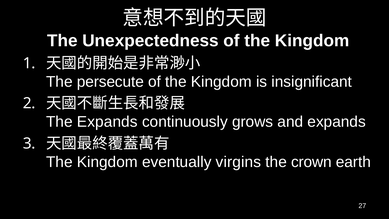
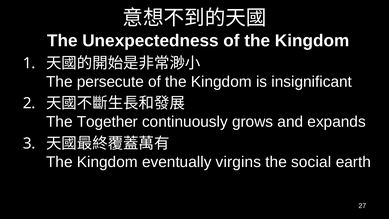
The Expands: Expands -> Together (107, 122)
crown: crown -> social (311, 162)
